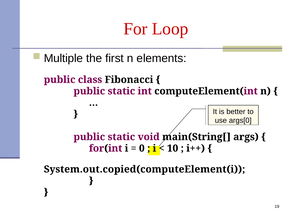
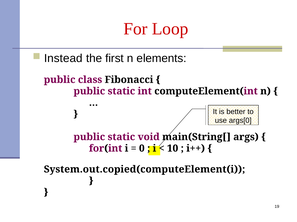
Multiple: Multiple -> Instead (63, 59)
